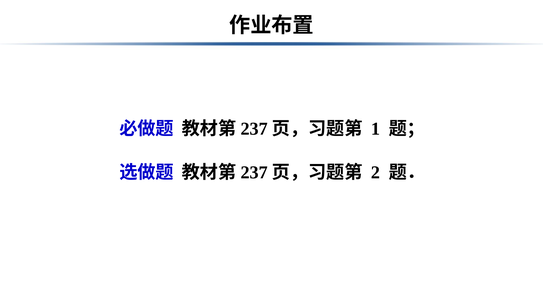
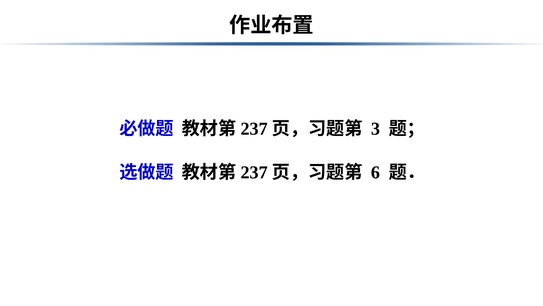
1: 1 -> 3 (375, 129)
2: 2 -> 6 (375, 172)
